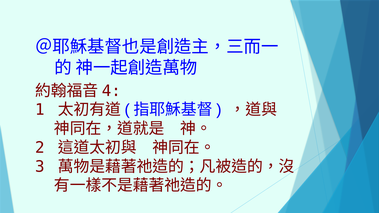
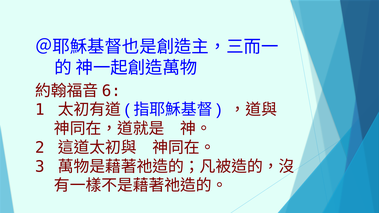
4: 4 -> 6 (111, 91)
